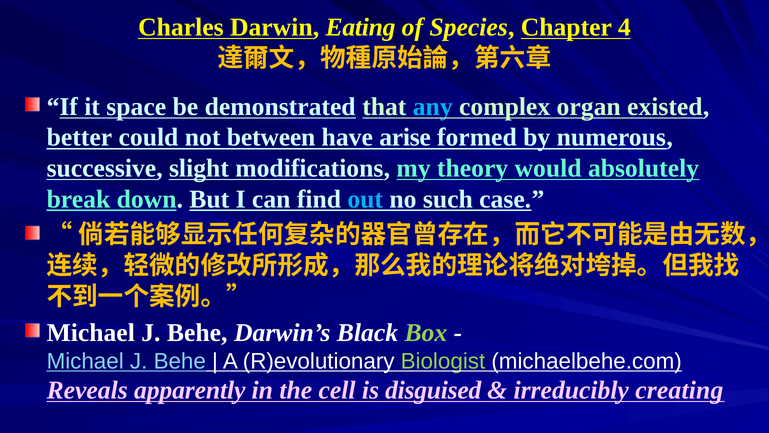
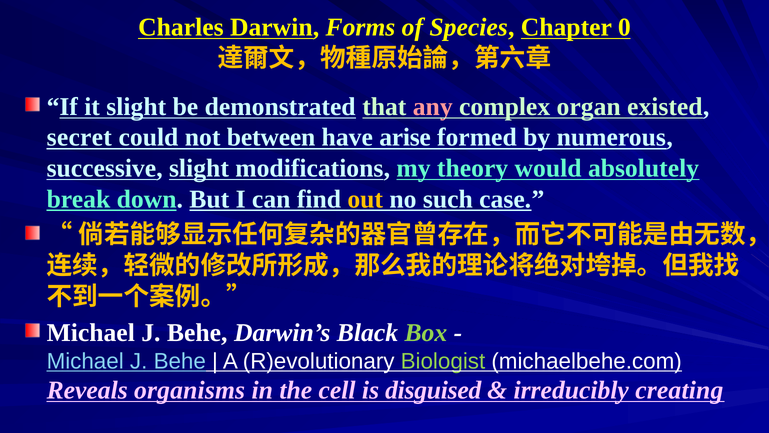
Eating: Eating -> Forms (360, 27)
4: 4 -> 0 (624, 27)
it space: space -> slight (136, 107)
any colour: light blue -> pink (433, 107)
better: better -> secret (79, 137)
out colour: light blue -> yellow (365, 199)
apparently: apparently -> organisms (190, 390)
